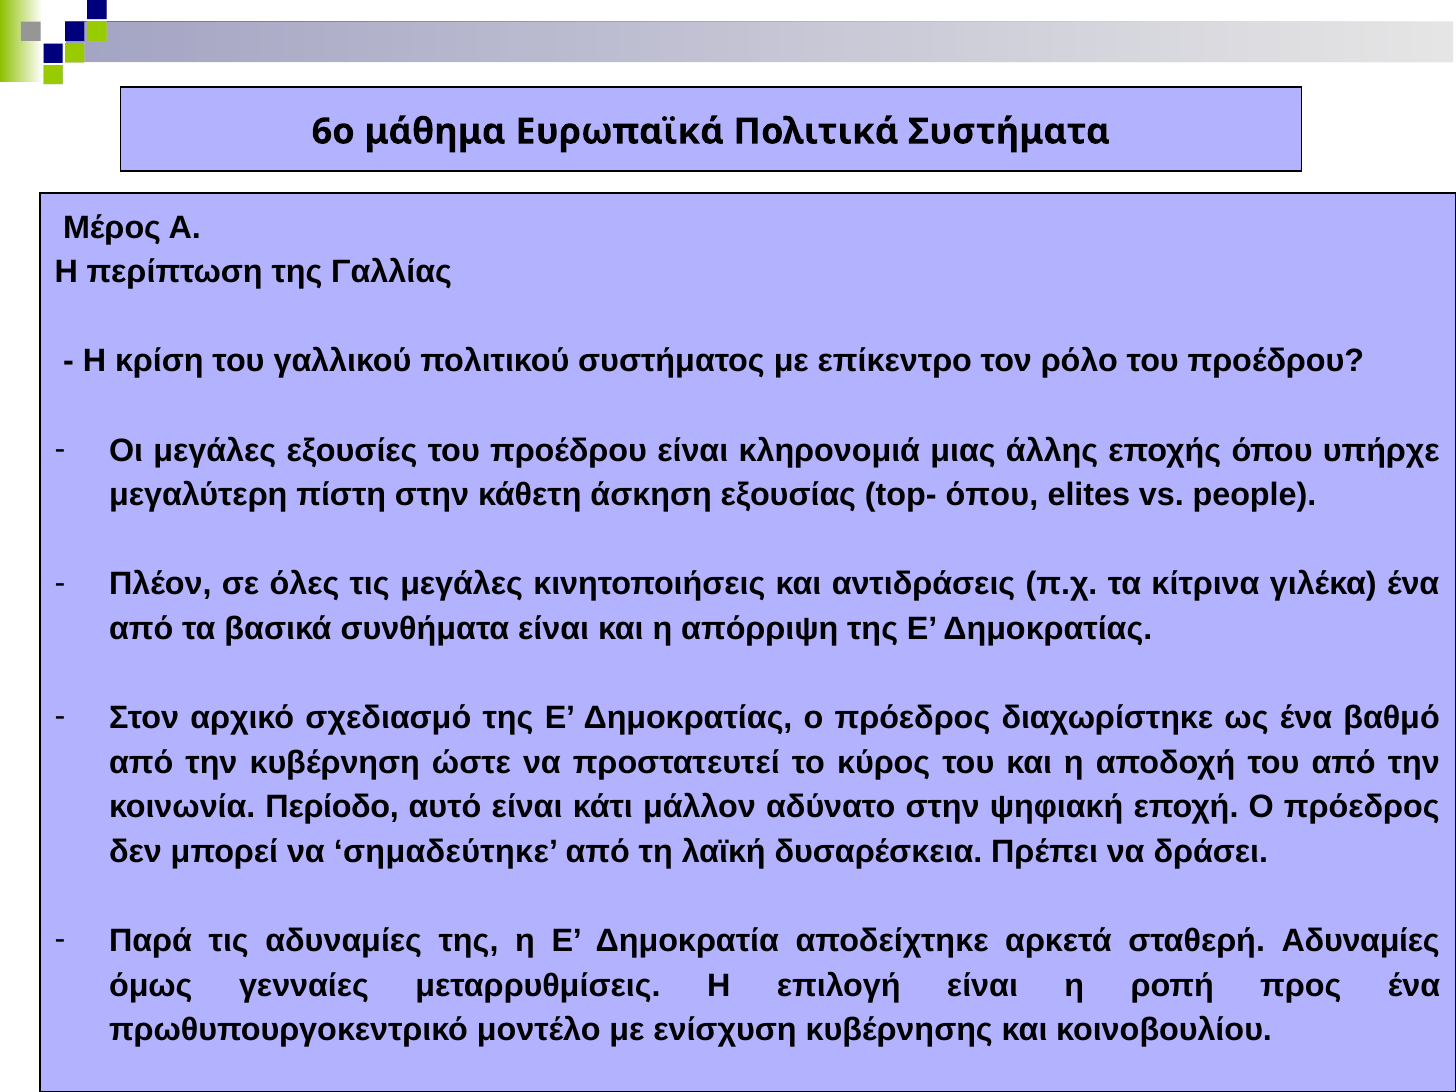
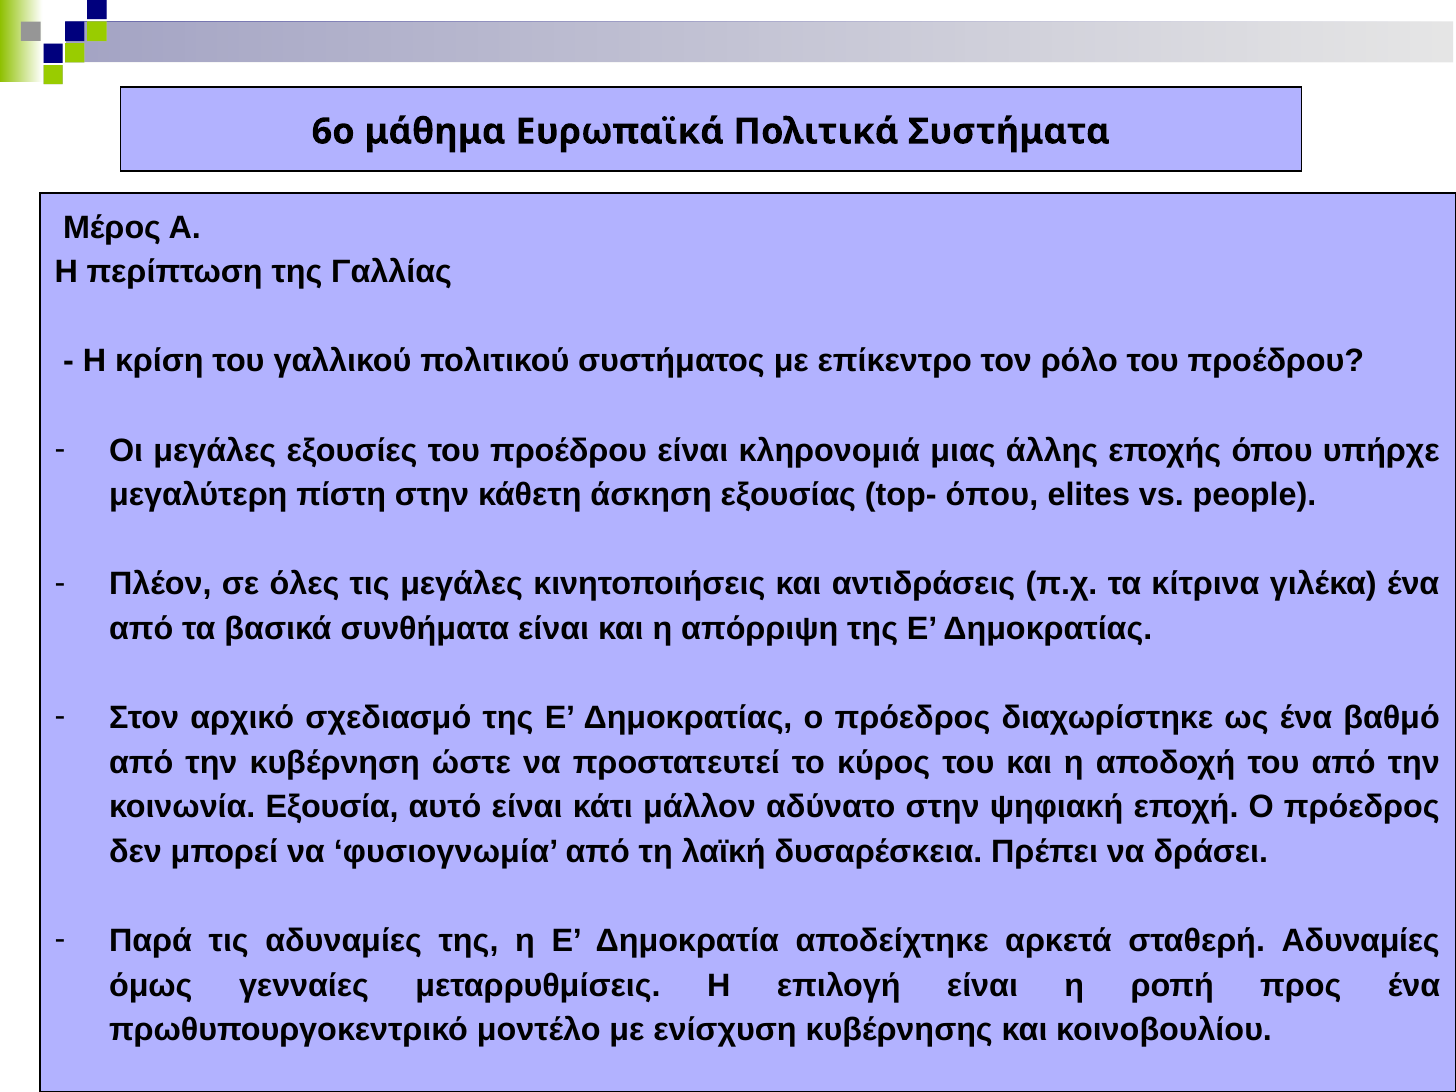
Περίοδο: Περίοδο -> Εξουσία (332, 807)
σημαδεύτηκε: σημαδεύτηκε -> φυσιογνωμία (446, 852)
